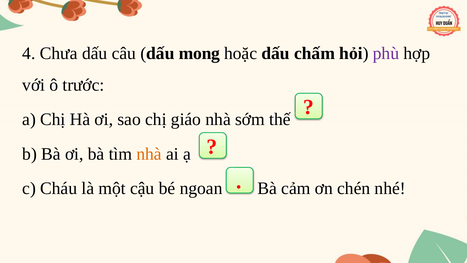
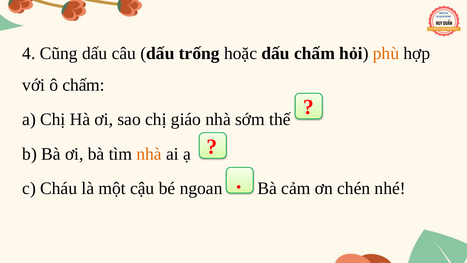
Chưa: Chưa -> Cũng (59, 53)
mong: mong -> trống (199, 53)
phù colour: purple -> orange (386, 53)
ô trước: trước -> chấm (84, 85)
